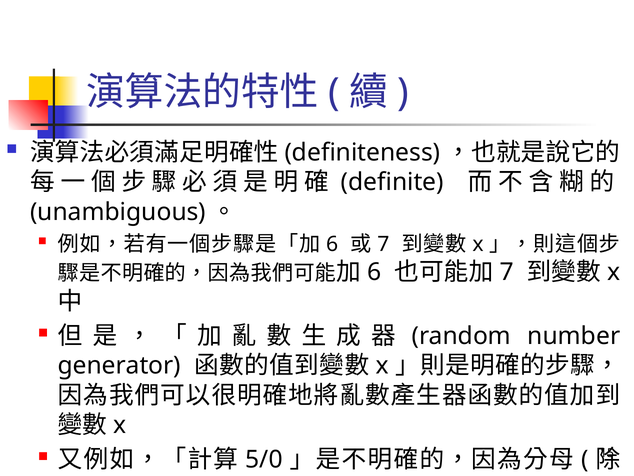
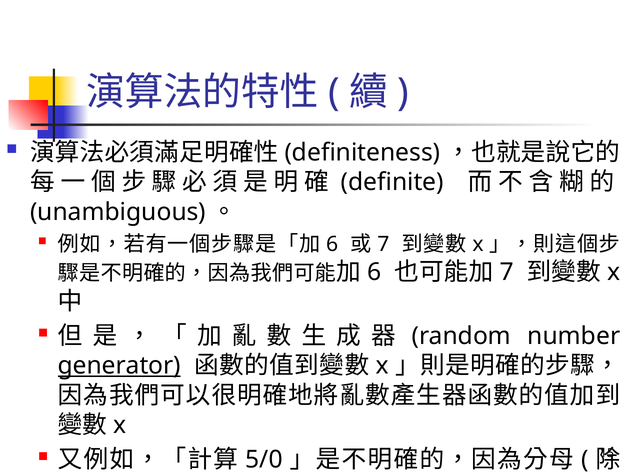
generator underline: none -> present (119, 365)
